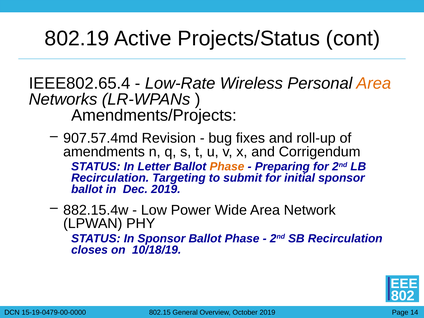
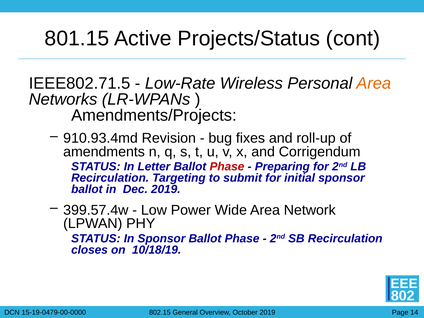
802.19: 802.19 -> 801.15 (77, 39)
IEEE802.65.4: IEEE802.65.4 -> IEEE802.71.5 (80, 84)
907.57.4md: 907.57.4md -> 910.93.4md (101, 138)
Phase colour: orange -> red (227, 167)
882.15.4w: 882.15.4w -> 399.57.4w (96, 210)
